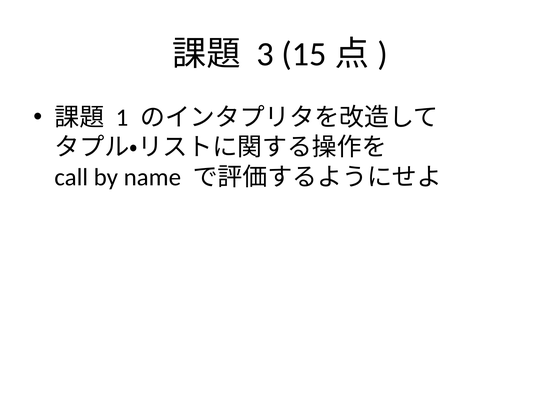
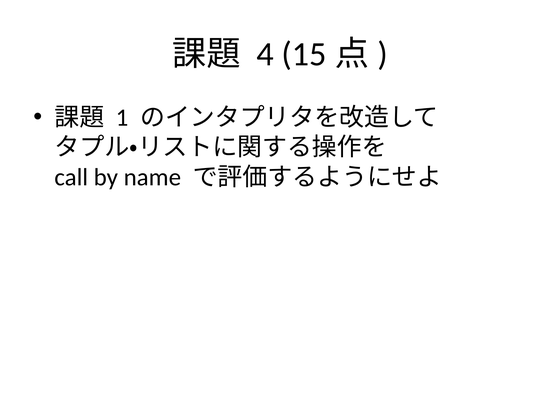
3: 3 -> 4 (265, 54)
